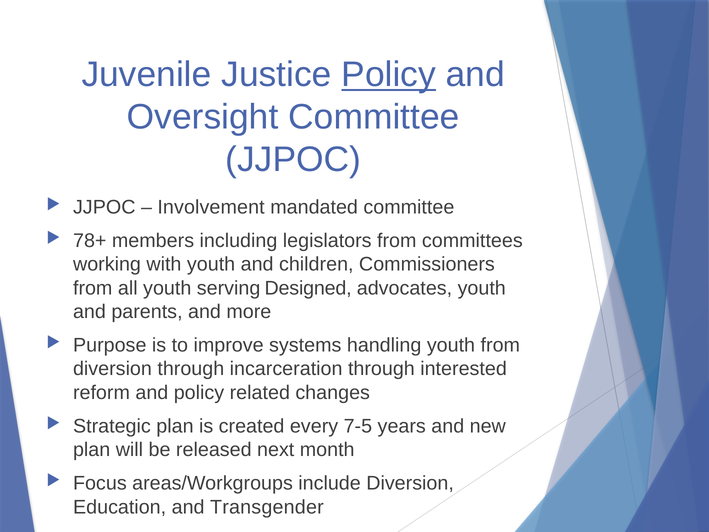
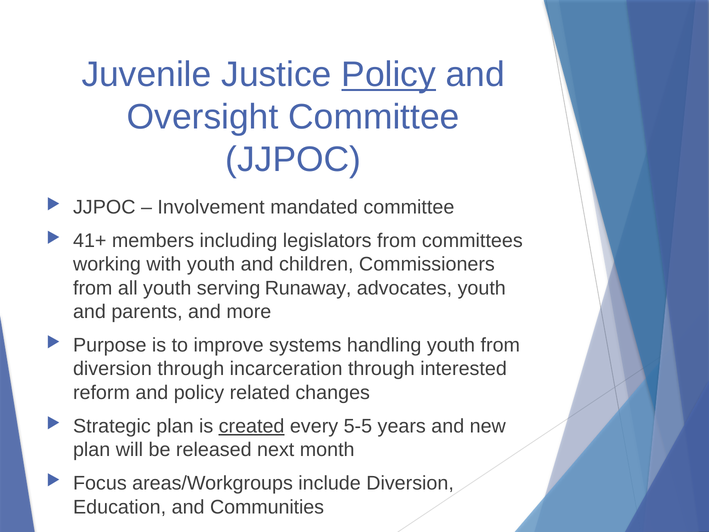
78+: 78+ -> 41+ (90, 241)
Designed: Designed -> Runaway (308, 288)
created underline: none -> present (252, 426)
7-5: 7-5 -> 5-5 (358, 426)
Transgender: Transgender -> Communities (267, 507)
